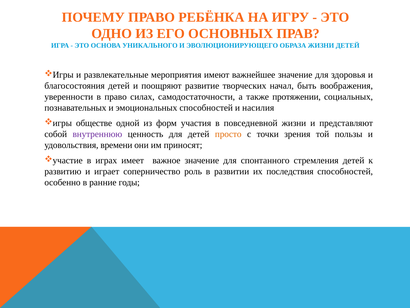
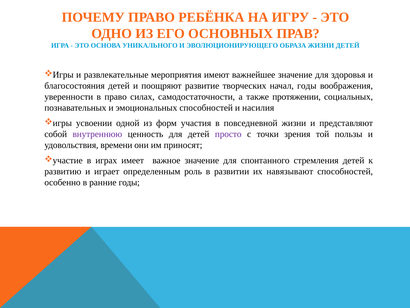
начал быть: быть -> годы (307, 86)
обществе: обществе -> усвоении (94, 123)
просто colour: orange -> purple (228, 134)
соперничество: соперничество -> определенным (152, 171)
последствия: последствия -> навязывают (290, 171)
